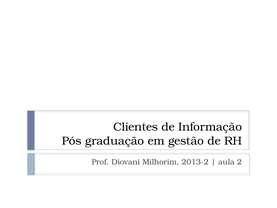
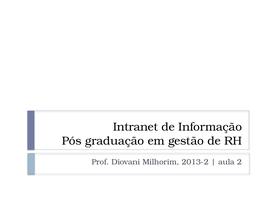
Clientes: Clientes -> Intranet (136, 127)
